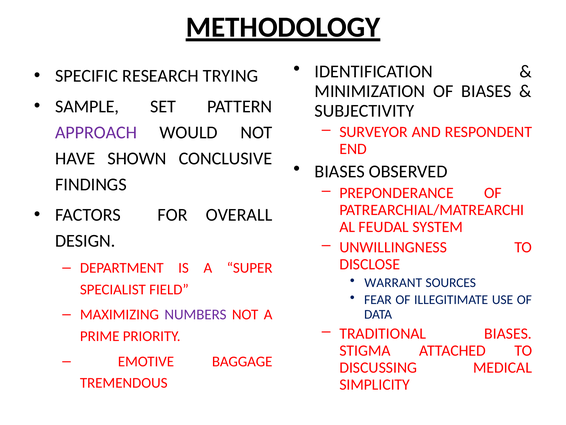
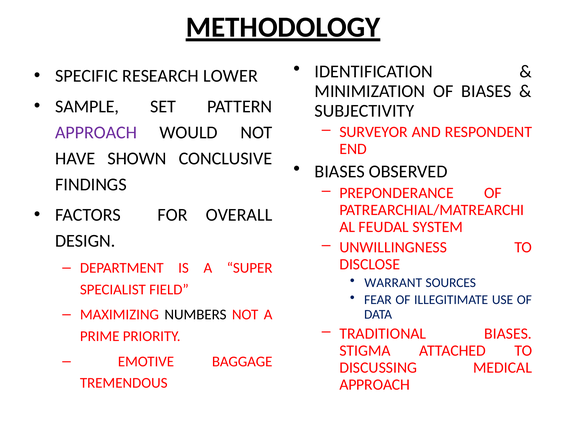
TRYING: TRYING -> LOWER (230, 76)
NUMBERS colour: purple -> black (195, 314)
SIMPLICITY: SIMPLICITY -> APPROACH (375, 384)
